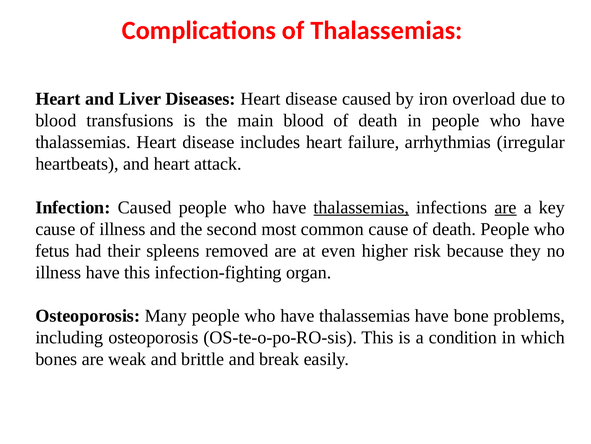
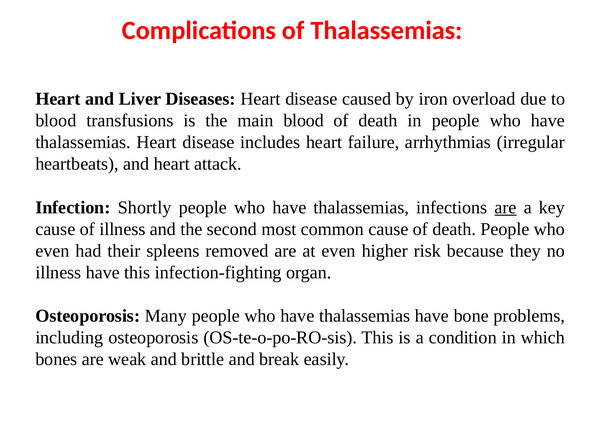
Infection Caused: Caused -> Shortly (145, 207)
thalassemias underline: present -> none (361, 207)
fetus: fetus -> even (52, 250)
